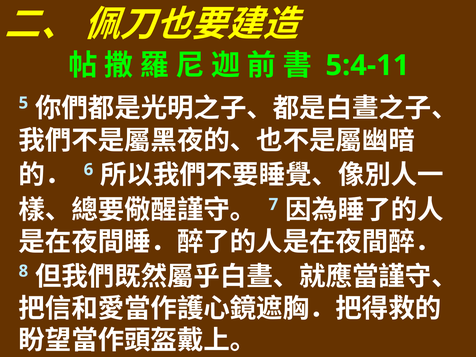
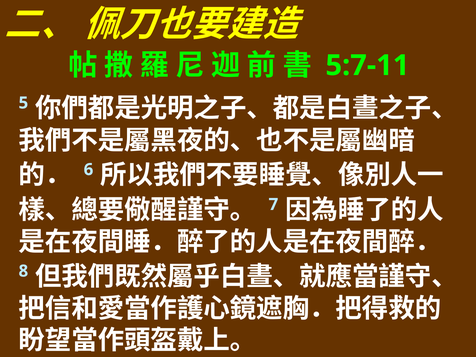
5:4-11: 5:4-11 -> 5:7-11 (367, 65)
